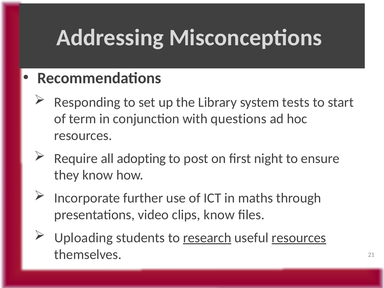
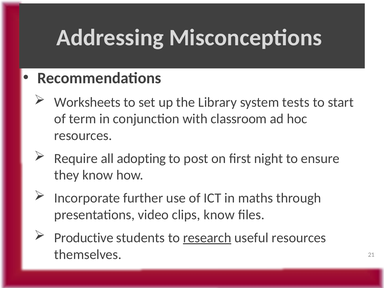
Responding: Responding -> Worksheets (87, 102)
questions: questions -> classroom (239, 119)
Uploading: Uploading -> Productive (84, 238)
resources underline: present -> none (299, 238)
